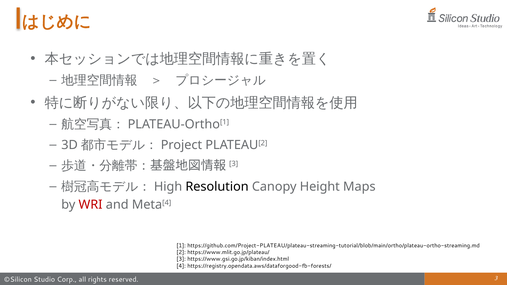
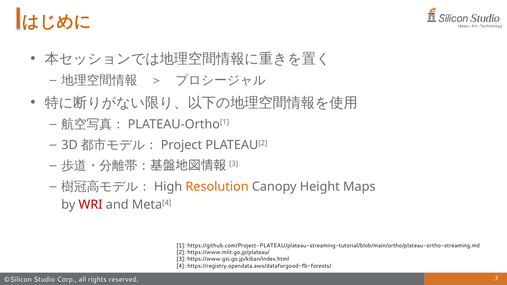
Resolution colour: black -> orange (217, 187)
